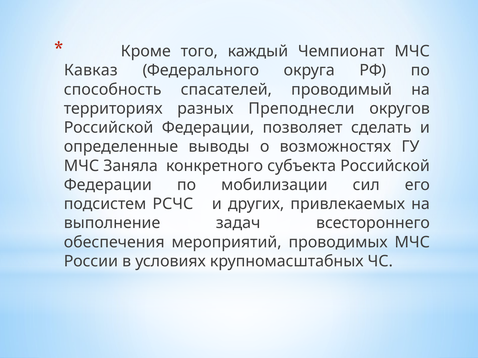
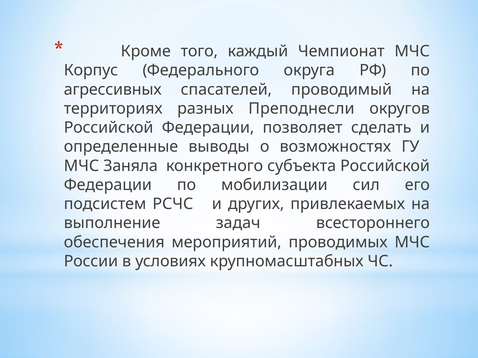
Кавказ: Кавказ -> Корпус (91, 70)
способность: способность -> агрессивных (113, 90)
